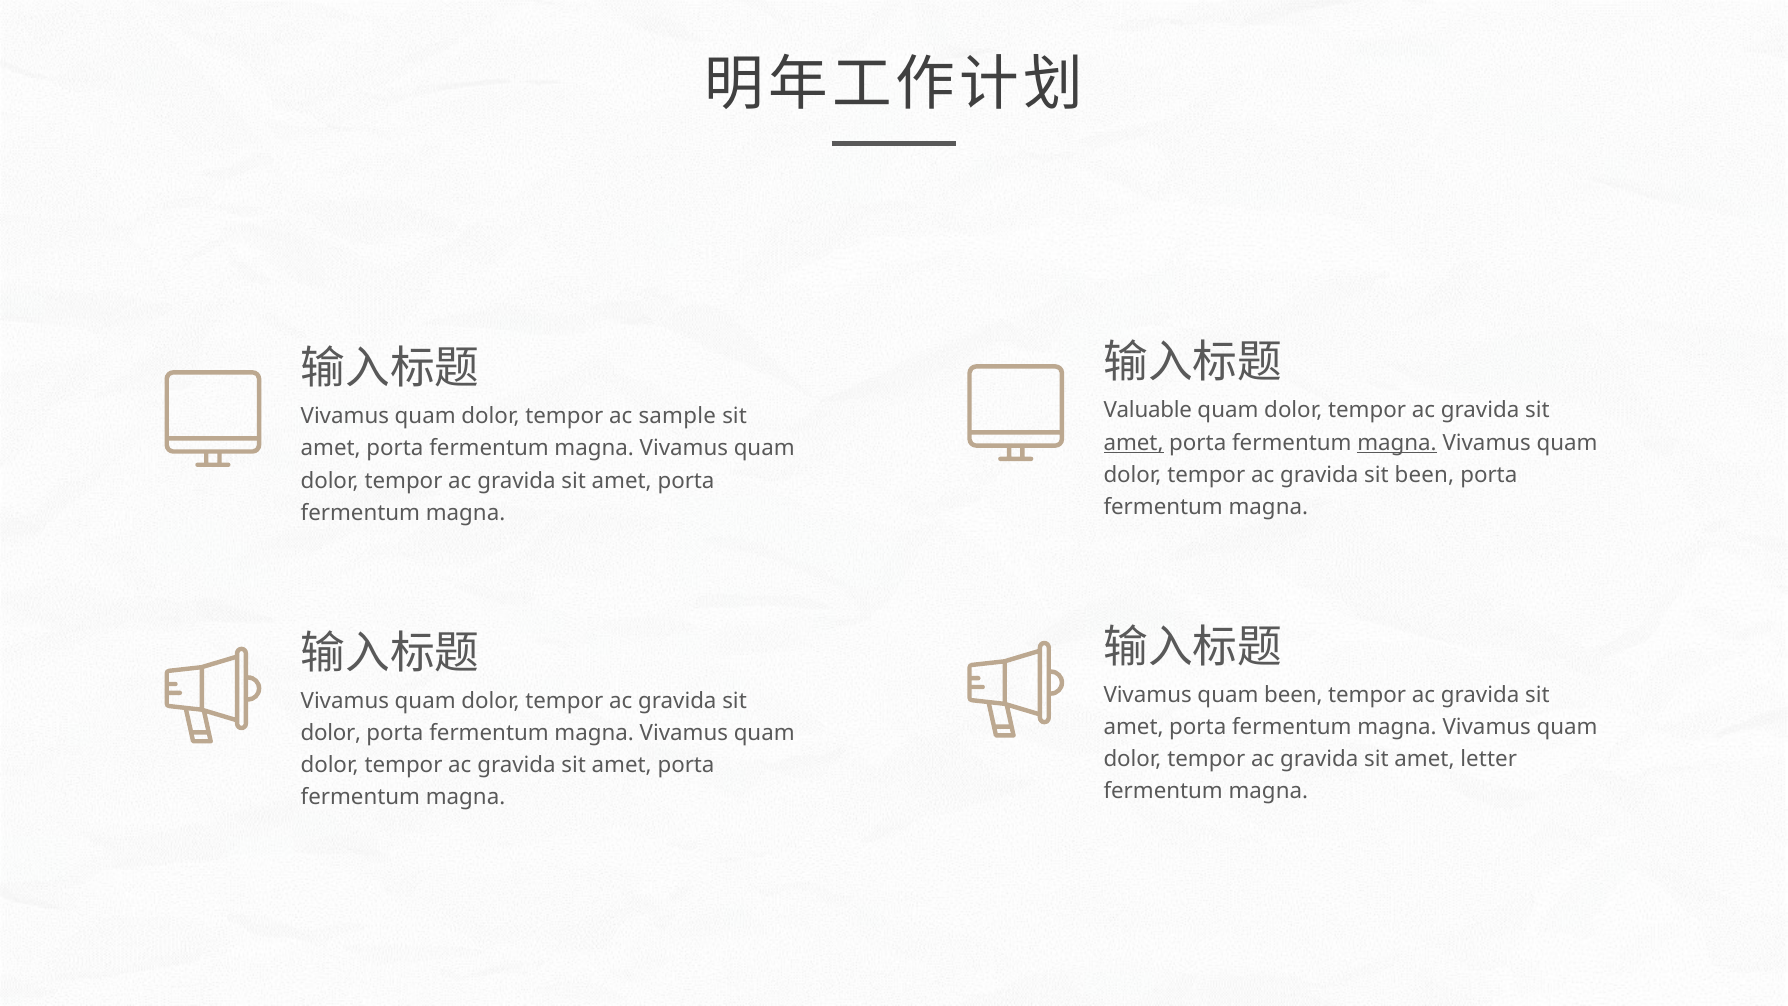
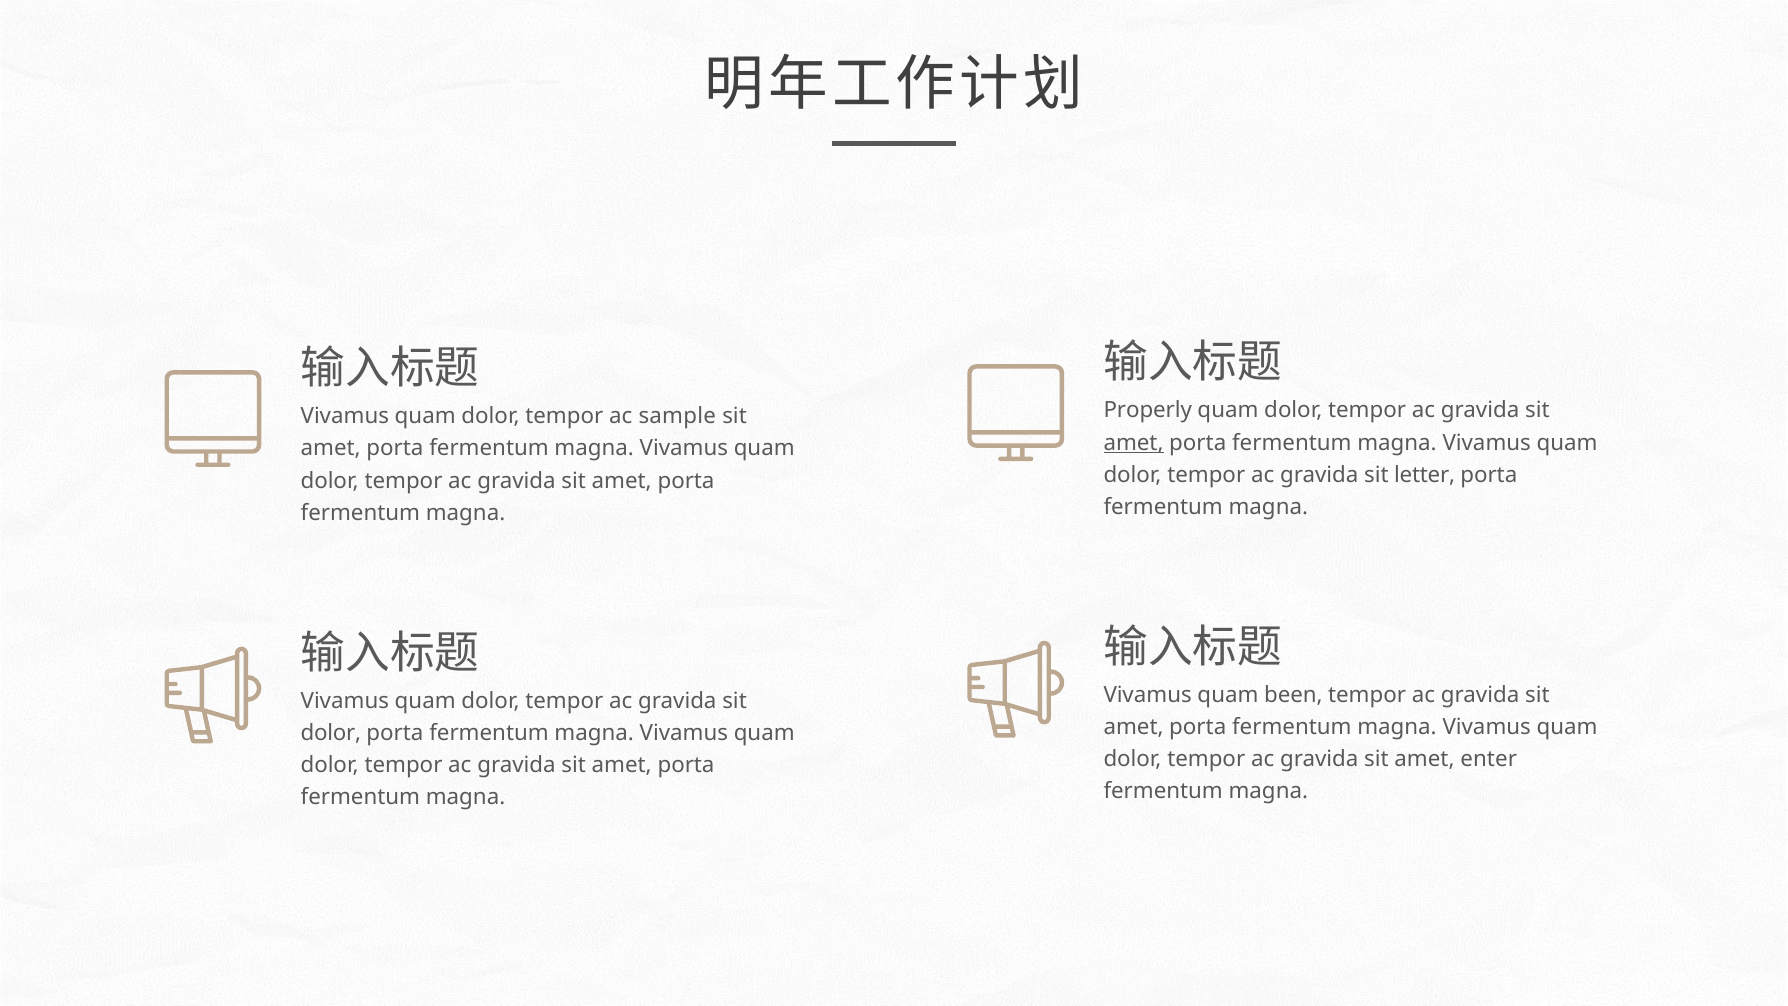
Valuable: Valuable -> Properly (1148, 410)
magna underline: present -> none (1397, 443)
sit been: been -> letter (1425, 475)
letter: letter -> enter (1489, 759)
